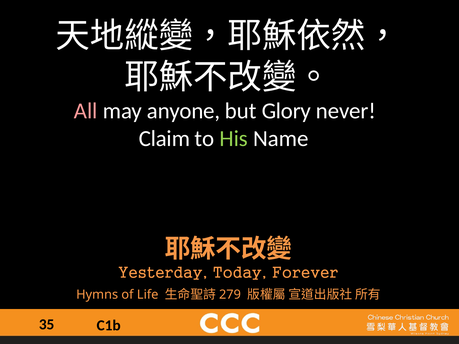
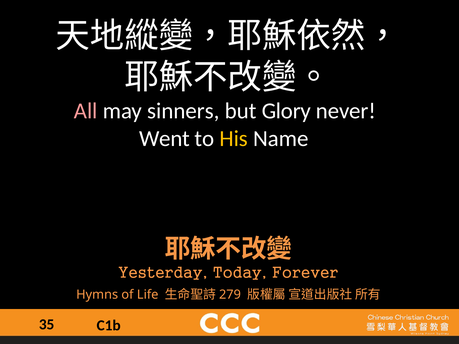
anyone: anyone -> sinners (183, 111)
Claim: Claim -> Went (164, 139)
His colour: light green -> yellow (234, 139)
